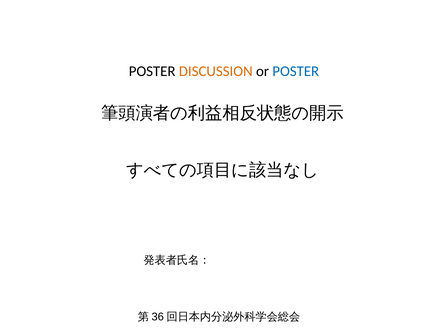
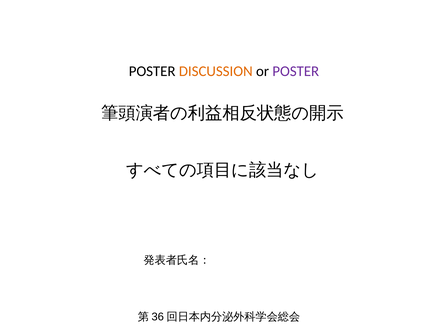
POSTER colour: blue -> purple (296, 71)
